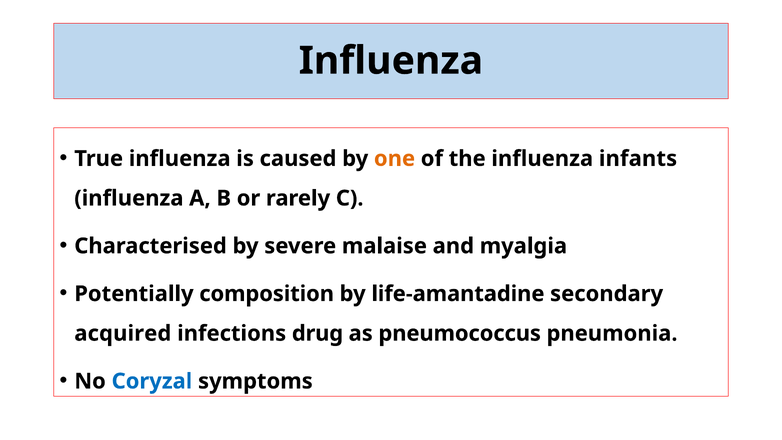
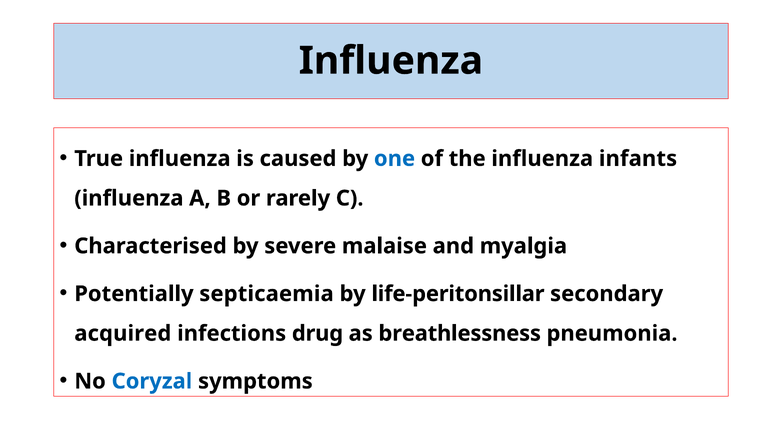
one colour: orange -> blue (394, 159)
composition: composition -> septicaemia (266, 294)
life-amantadine: life-amantadine -> life-peritonsillar (458, 294)
pneumococcus: pneumococcus -> breathlessness (460, 333)
